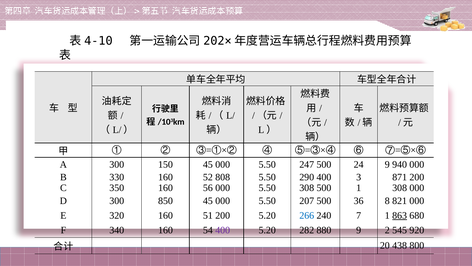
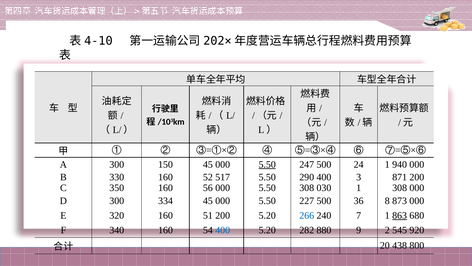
5.50 underline: none -> present (267, 164)
24 9: 9 -> 1 (387, 164)
808: 808 -> 517 (223, 177)
308 500: 500 -> 030 (324, 188)
850: 850 -> 334 (165, 200)
207: 207 -> 227 (307, 200)
821: 821 -> 873 (400, 200)
400 colour: purple -> blue (223, 230)
